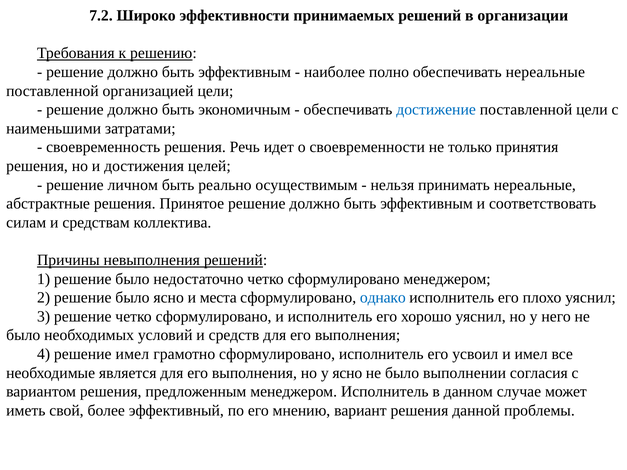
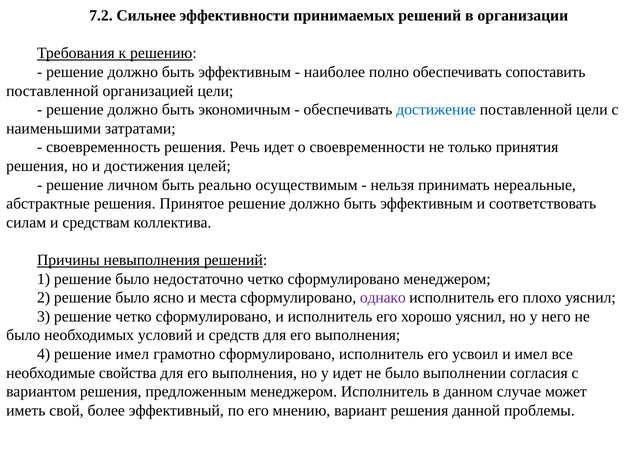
Широко: Широко -> Сильнее (146, 16)
обеспечивать нереальные: нереальные -> сопоставить (545, 72)
однако colour: blue -> purple (383, 298)
является: является -> свойства (128, 373)
у ясно: ясно -> идет (347, 373)
